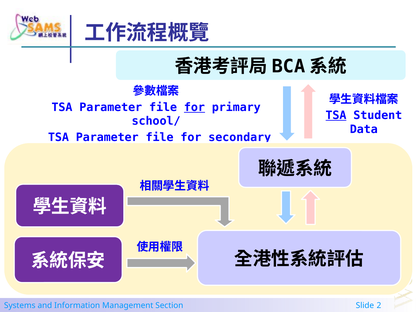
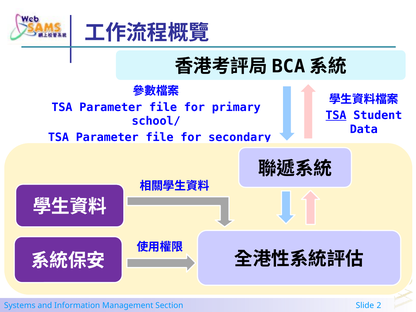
for underline: present -> none (194, 107)
